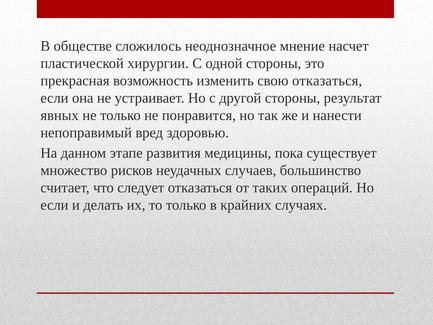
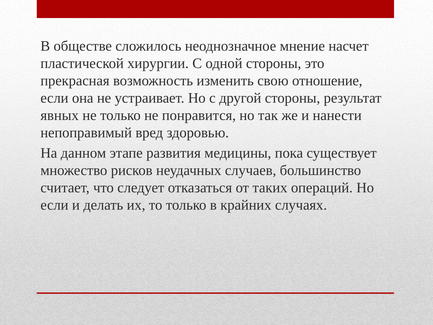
свою отказаться: отказаться -> отношение (327, 81)
